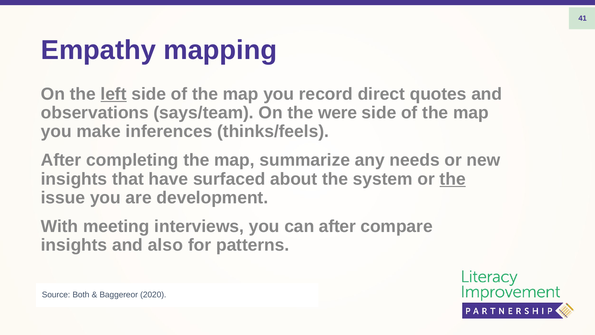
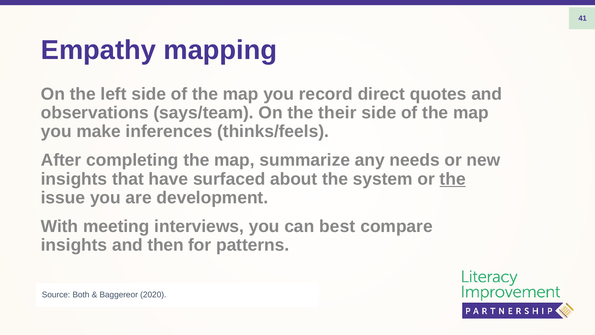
left underline: present -> none (114, 94)
were: were -> their (337, 113)
can after: after -> best (337, 226)
also: also -> then (166, 245)
